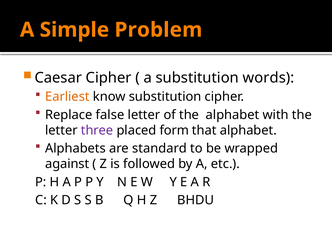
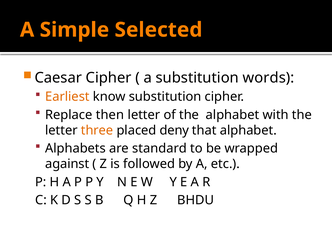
Problem: Problem -> Selected (158, 30)
false: false -> then (110, 115)
three colour: purple -> orange (97, 130)
form: form -> deny (174, 130)
